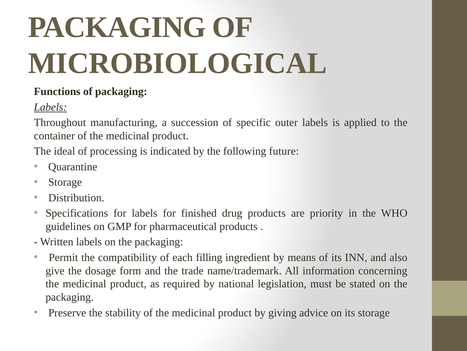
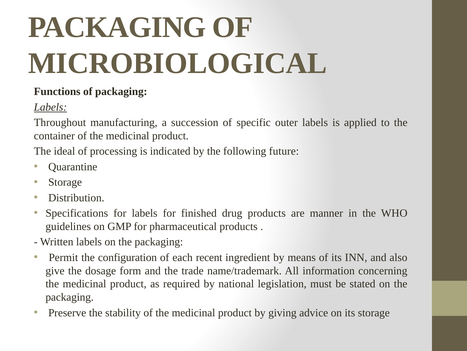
priority: priority -> manner (326, 213)
compatibility: compatibility -> configuration (127, 257)
filling: filling -> recent (209, 257)
